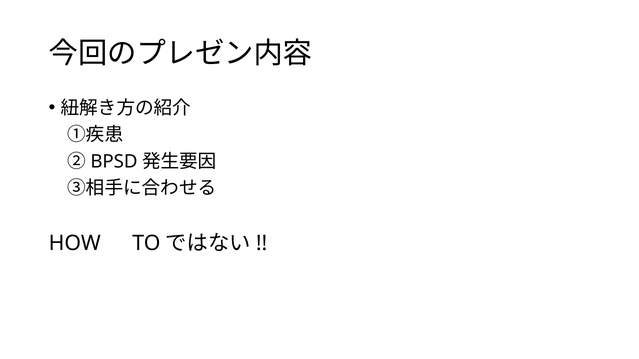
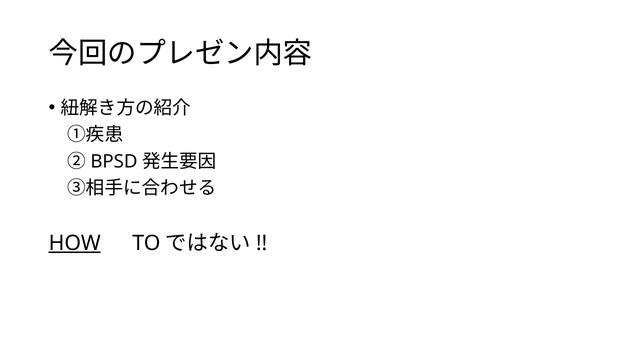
HOW underline: none -> present (75, 243)
